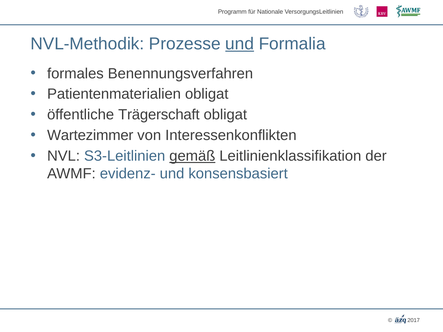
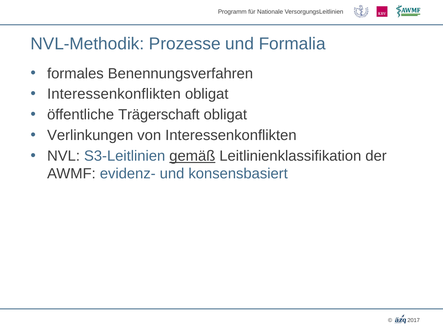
und underline: present -> none (240, 44)
Patientenmaterialien: Patientenmaterialien -> Interessenkonflikten (114, 94)
Wartezimmer: Wartezimmer -> Verlinkungen (90, 136)
